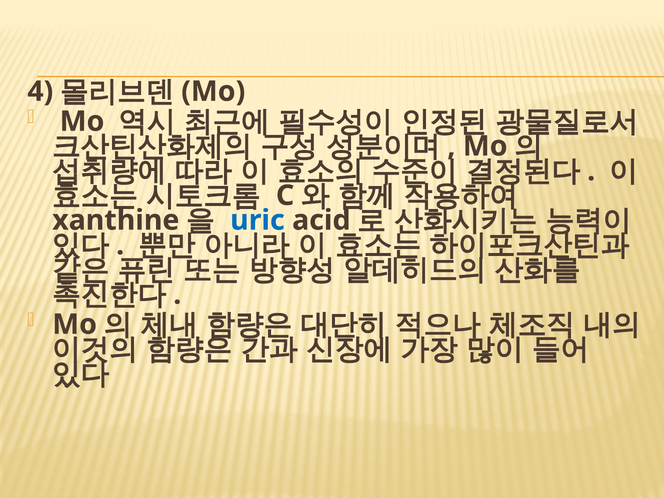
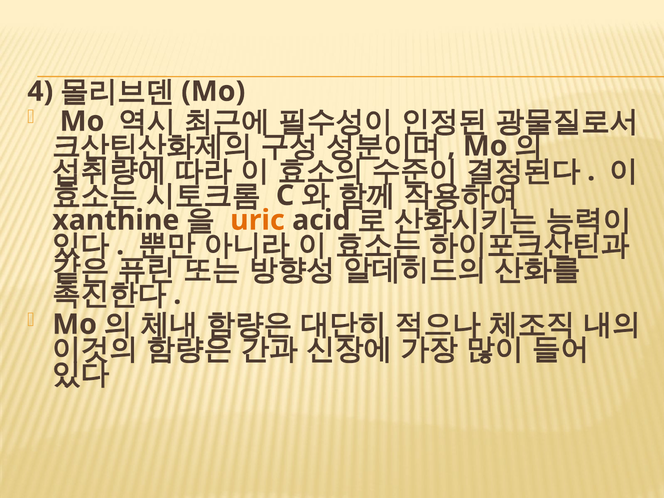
uric colour: blue -> orange (257, 220)
